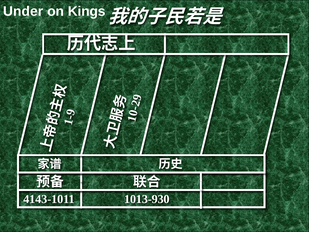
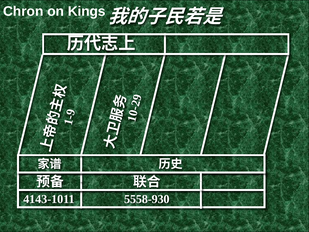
Under: Under -> Chron (23, 11)
1013-930: 1013-930 -> 5558-930 (147, 199)
